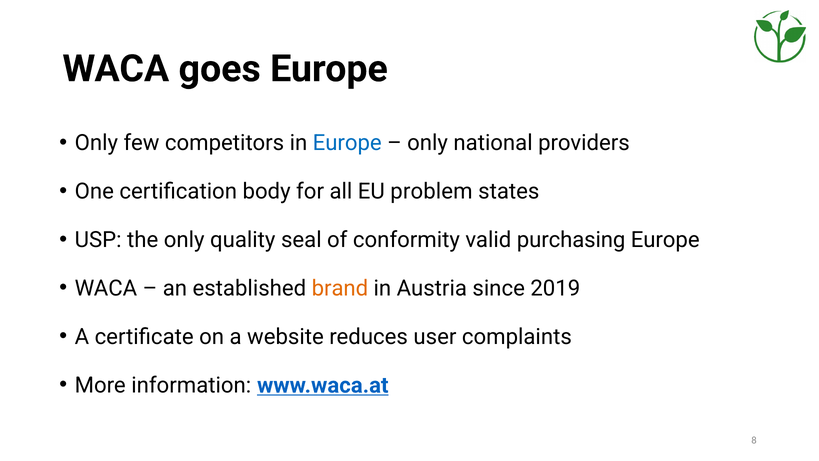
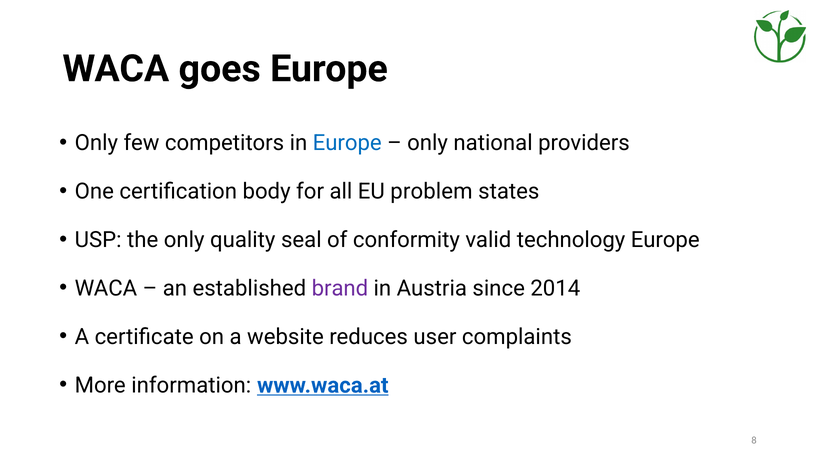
purchasing: purchasing -> technology (571, 240)
brand colour: orange -> purple (340, 288)
2019: 2019 -> 2014 (555, 288)
